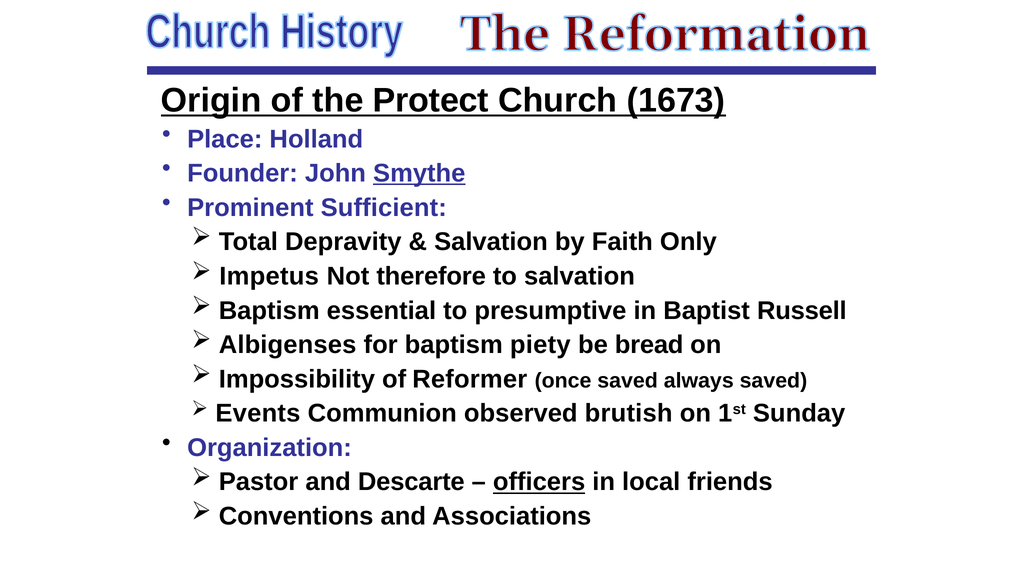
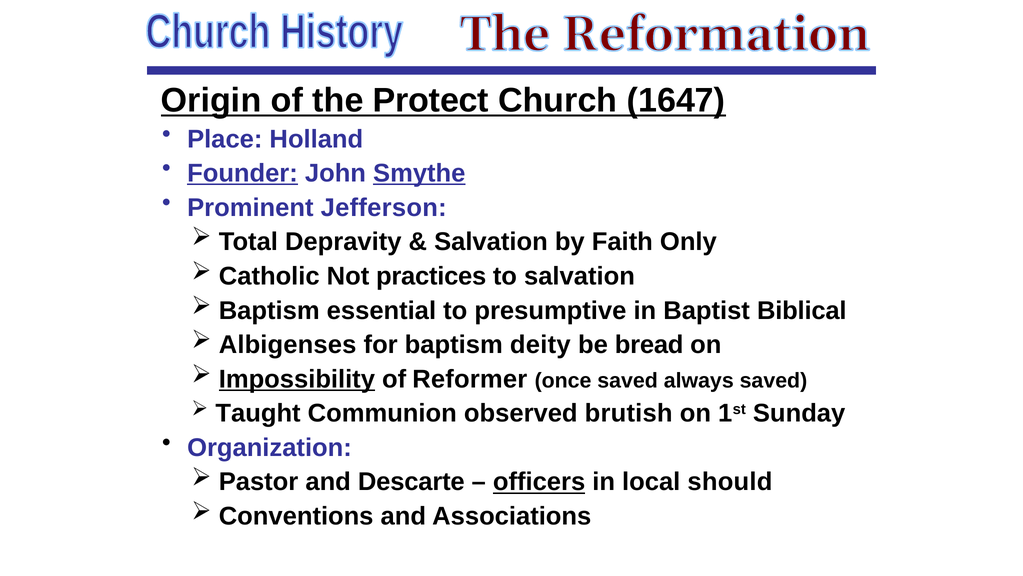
1673: 1673 -> 1647 (676, 101)
Founder underline: none -> present (243, 173)
Sufficient: Sufficient -> Jefferson (384, 208)
Impetus: Impetus -> Catholic (269, 276)
therefore: therefore -> practices (431, 276)
Russell: Russell -> Biblical (802, 310)
piety: piety -> deity (540, 345)
Impossibility underline: none -> present (297, 379)
Events: Events -> Taught (258, 413)
friends: friends -> should (730, 482)
